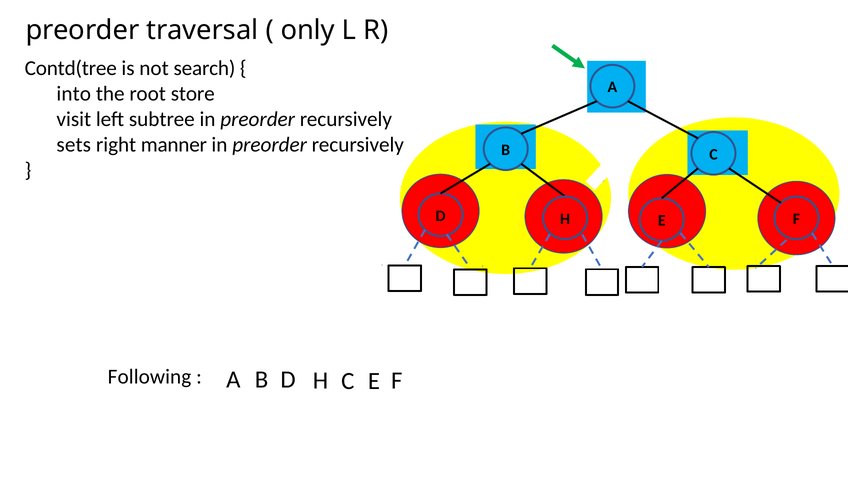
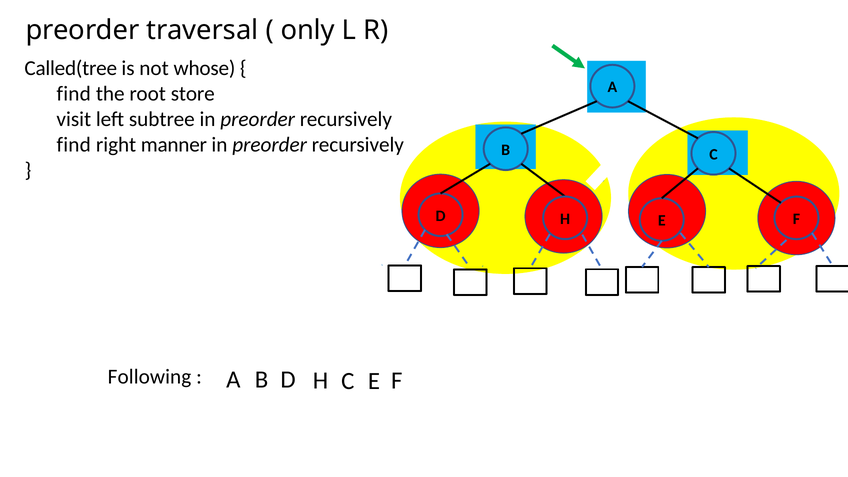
Contd(tree: Contd(tree -> Called(tree (71, 68)
search: search -> whose (204, 68)
into: into -> find (74, 94)
sets: sets -> find (74, 145)
